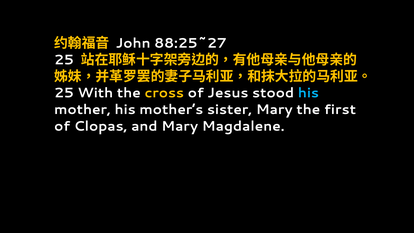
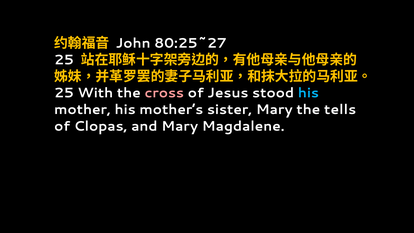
88:25~27: 88:25~27 -> 80:25~27 (191, 43)
cross colour: yellow -> pink (164, 93)
first: first -> tells (340, 110)
